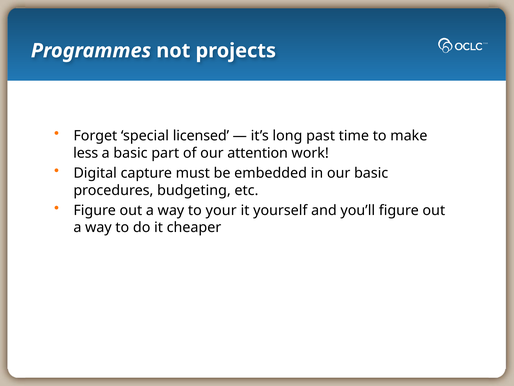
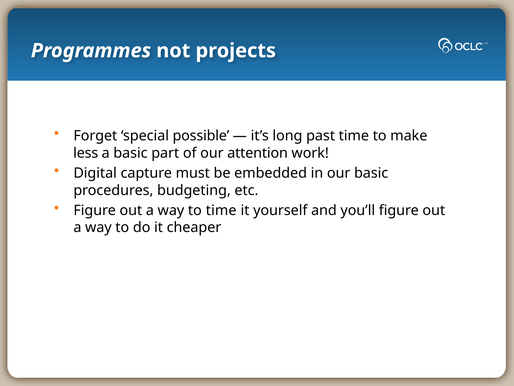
licensed: licensed -> possible (201, 136)
to your: your -> time (221, 210)
